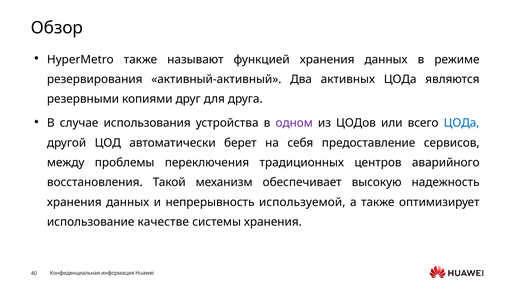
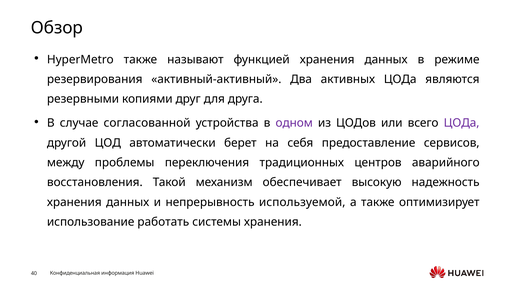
использования: использования -> согласованной (147, 123)
ЦОДа colour: blue -> purple (462, 123)
качестве: качестве -> работать (163, 222)
